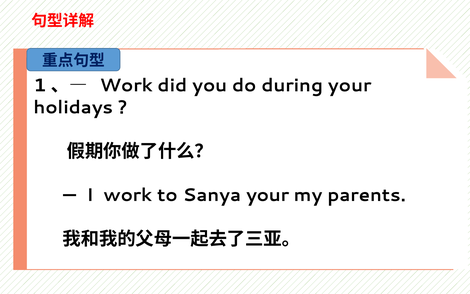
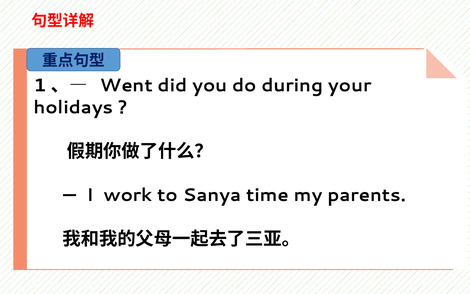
1、— Work: Work -> Went (126, 85)
Sanya your: your -> time (267, 195)
